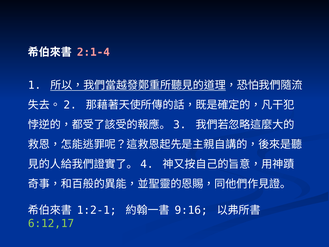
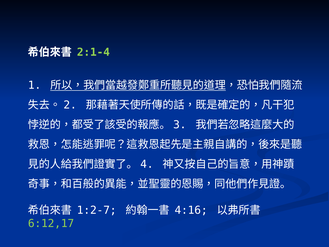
2:1-4 colour: pink -> light green (93, 52)
1:2-1: 1:2-1 -> 1:2-7 (97, 210)
9:16: 9:16 -> 4:16 (191, 210)
